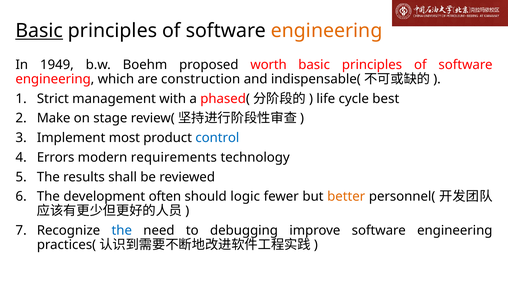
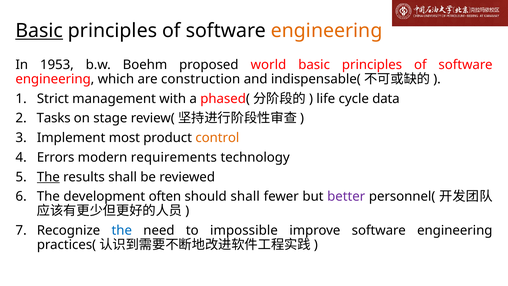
1949: 1949 -> 1953 (57, 65)
worth: worth -> world (268, 65)
best: best -> data (386, 99)
Make: Make -> Tasks (54, 118)
control colour: blue -> orange (217, 138)
The underline: none -> present (48, 177)
should logic: logic -> shall (245, 196)
better colour: orange -> purple (346, 196)
debugging: debugging -> impossible (244, 230)
